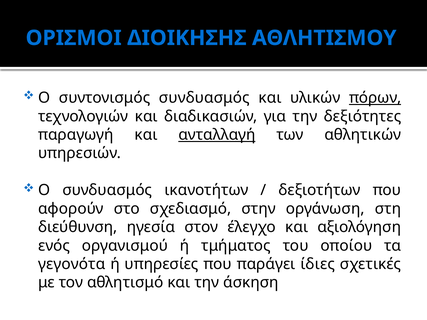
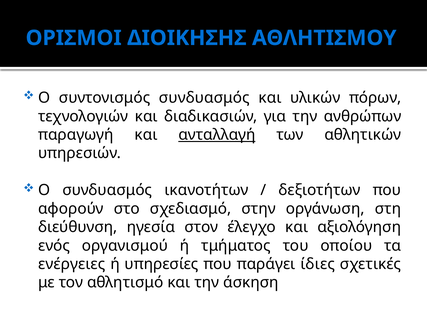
πόρων underline: present -> none (375, 98)
δεξιότητες: δεξιότητες -> ανθρώπων (363, 116)
γεγονότα: γεγονότα -> ενέργειες (72, 264)
